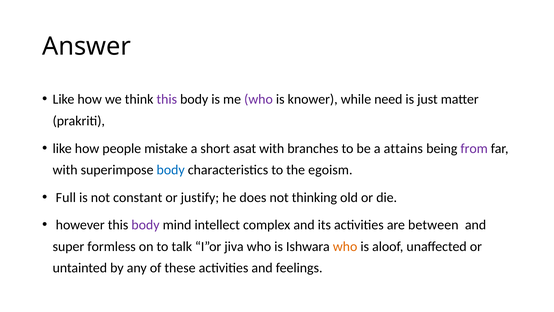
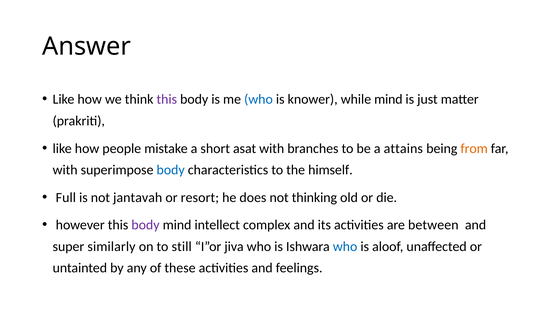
who colour: purple -> blue (258, 99)
while need: need -> mind (388, 99)
from colour: purple -> orange (474, 148)
egoism: egoism -> himself (330, 170)
constant: constant -> jantavah (138, 197)
justify: justify -> resort (200, 197)
formless: formless -> similarly (111, 246)
talk: talk -> still (182, 246)
who colour: orange -> blue (345, 246)
